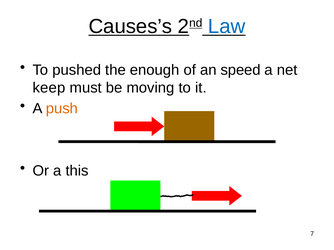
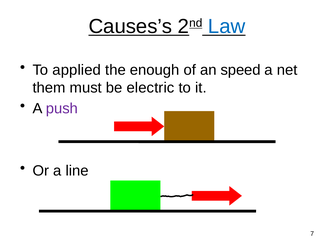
pushed: pushed -> applied (77, 70)
keep: keep -> them (49, 88)
moving: moving -> electric (150, 88)
push colour: orange -> purple (62, 109)
this: this -> line (77, 171)
